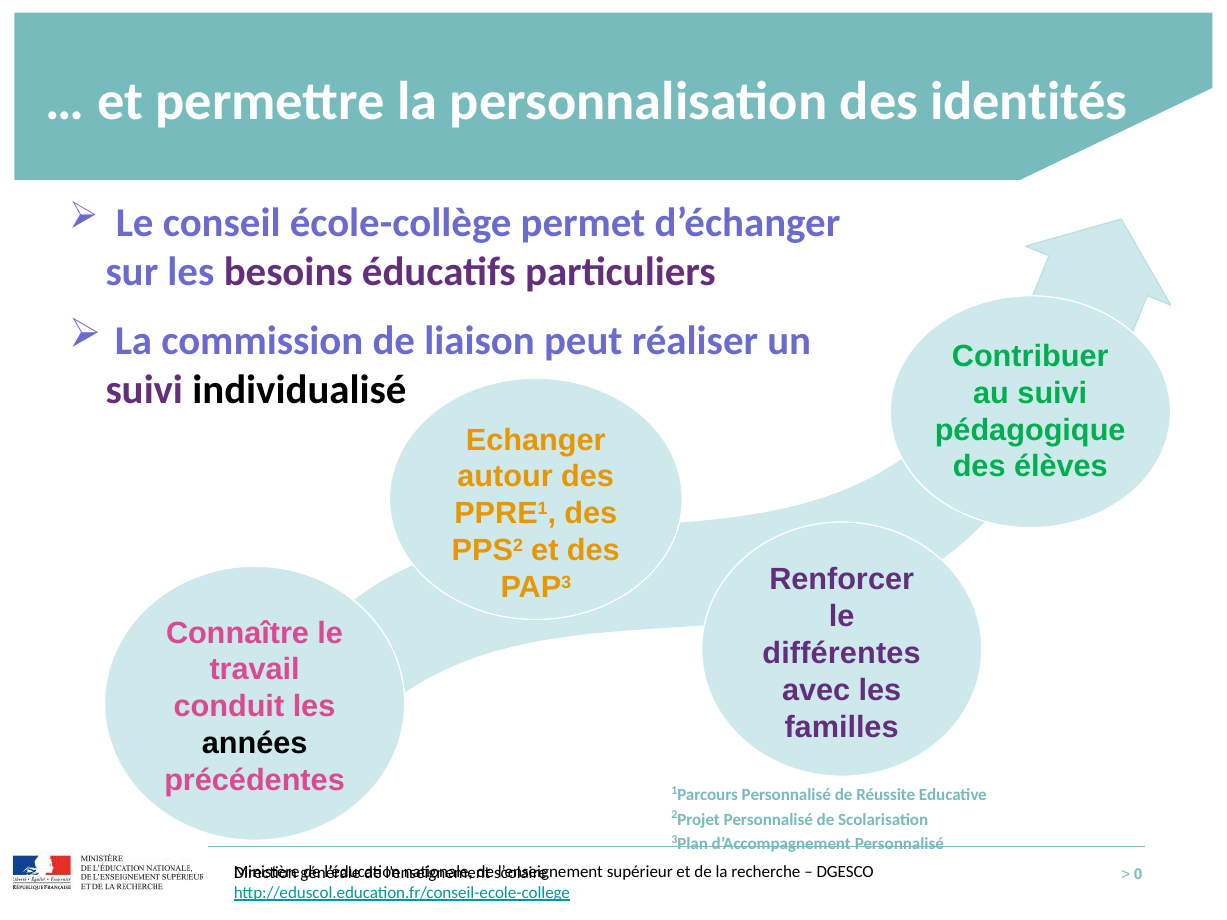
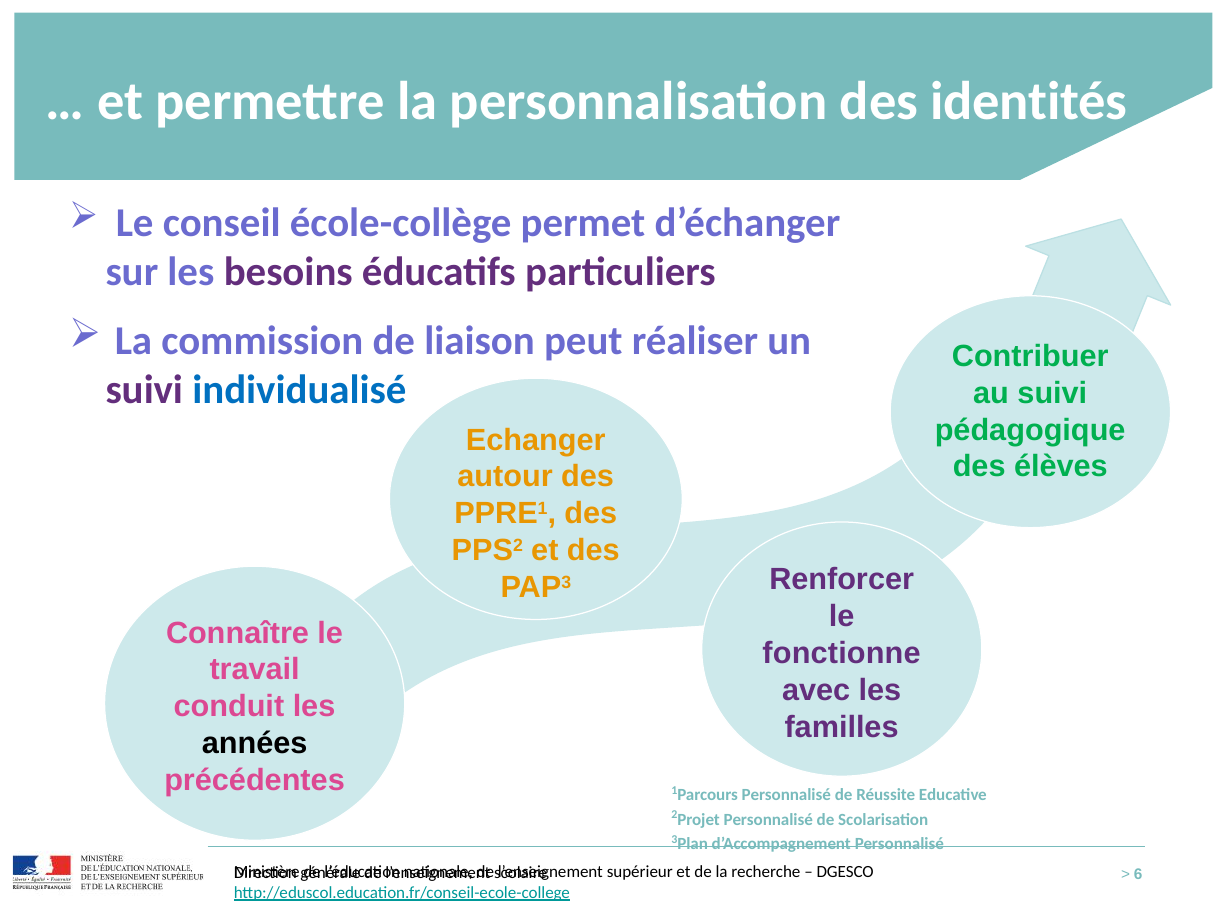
individualisé colour: black -> blue (299, 390)
différentes: différentes -> fonctionne (842, 654)
0: 0 -> 6 (1138, 875)
